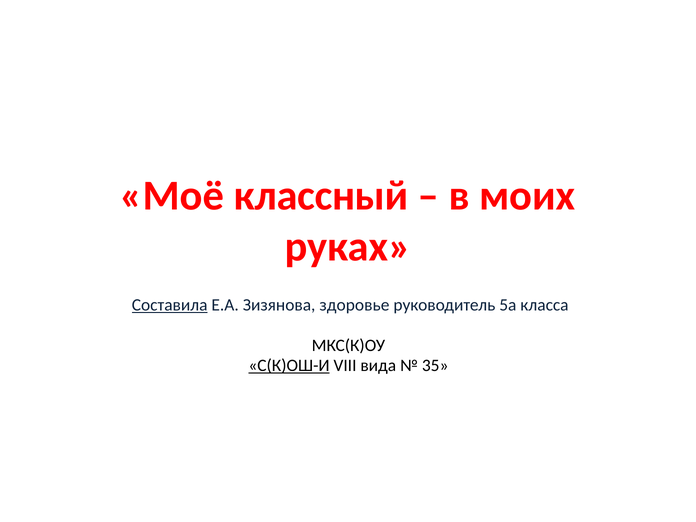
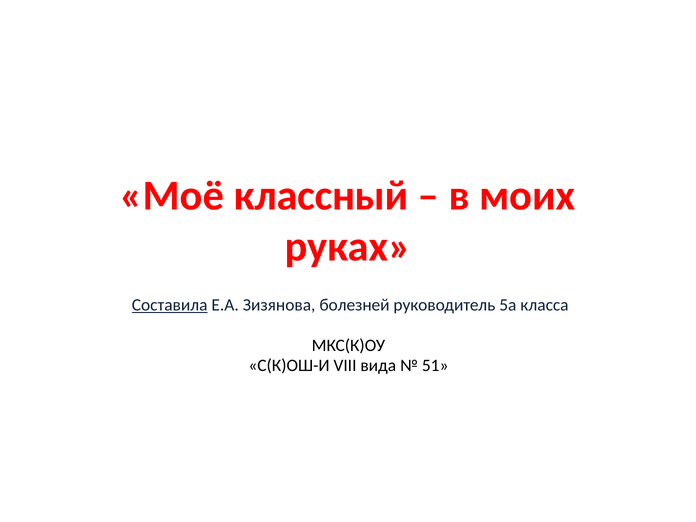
здоровье: здоровье -> болезней (355, 305)
С(К)ОШ-И underline: present -> none (289, 366)
35: 35 -> 51 (435, 366)
